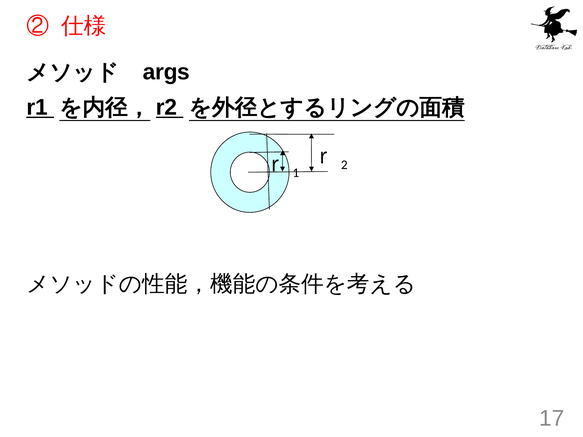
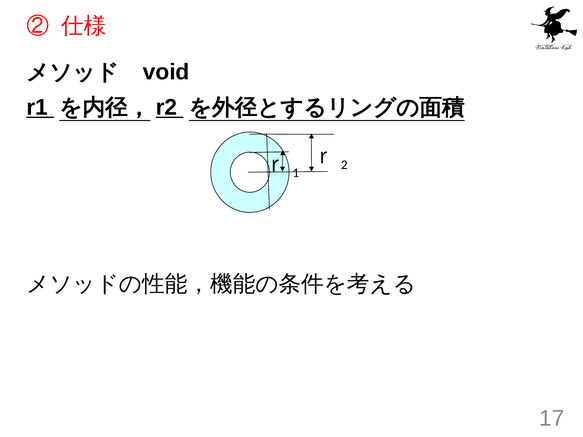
args: args -> void (166, 72)
